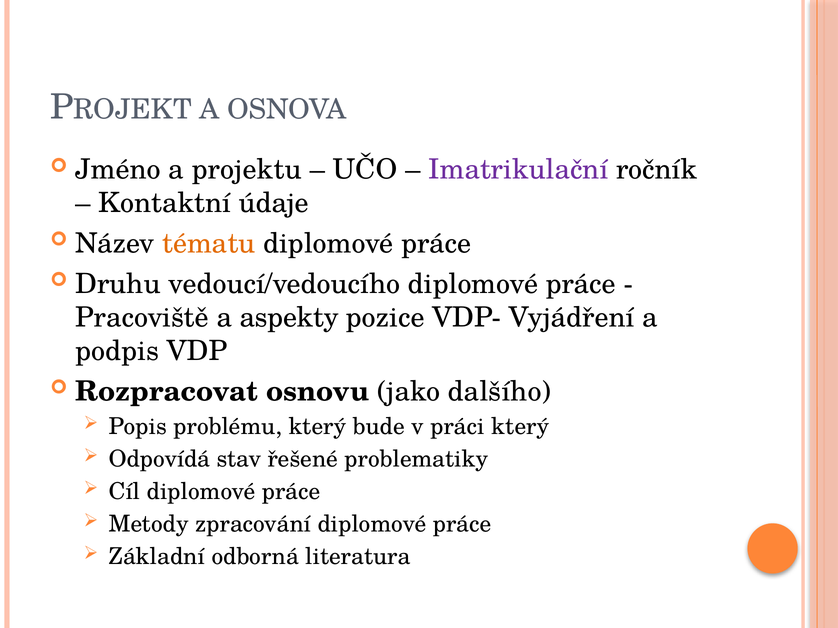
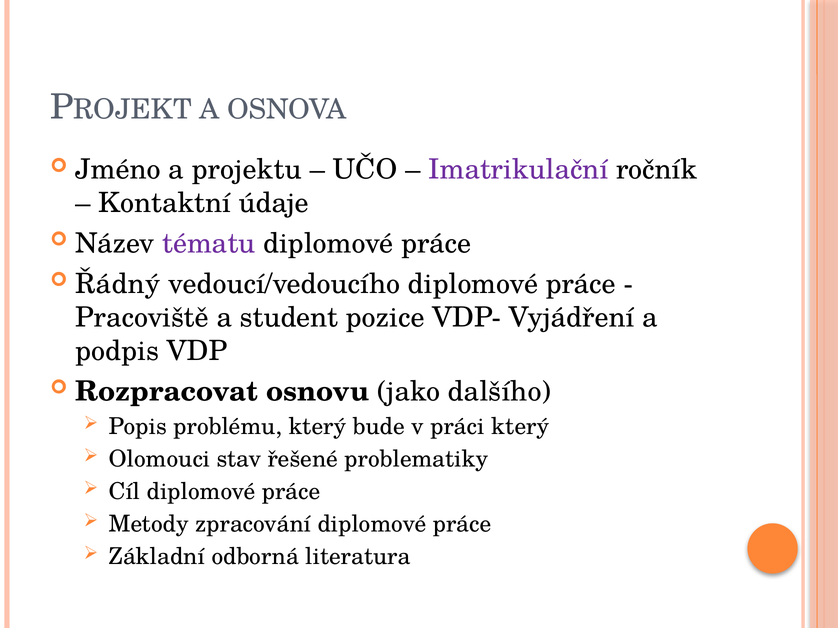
tématu colour: orange -> purple (209, 244)
Druhu: Druhu -> Řádný (118, 284)
aspekty: aspekty -> student (289, 318)
Odpovídá: Odpovídá -> Olomouci (160, 459)
